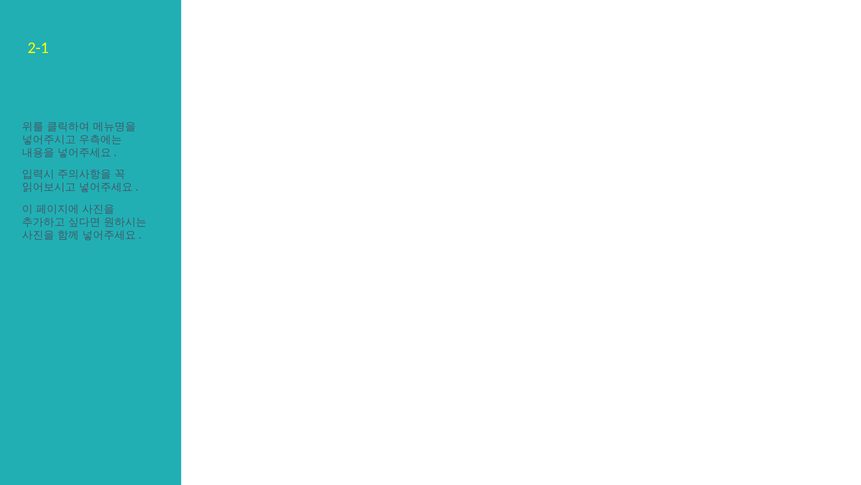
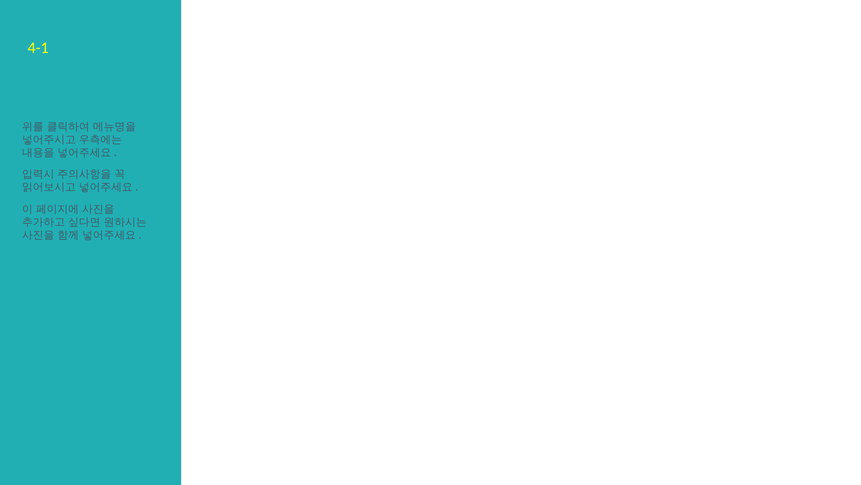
2-1: 2-1 -> 4-1 (38, 48)
